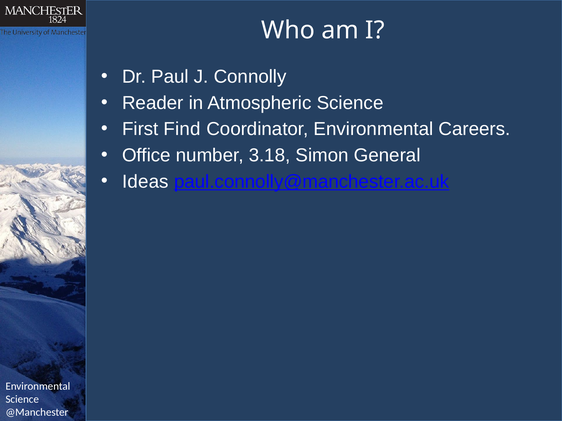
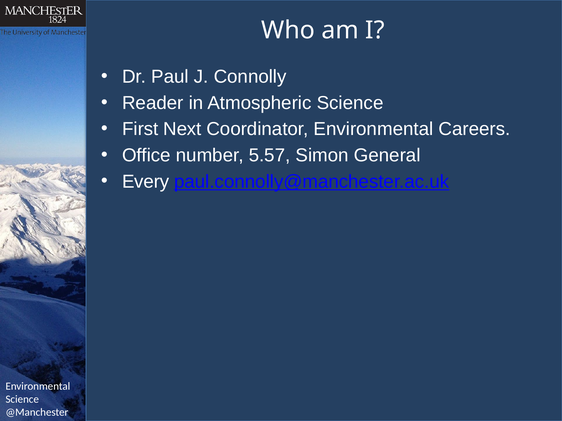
Find: Find -> Next (182, 129)
3.18: 3.18 -> 5.57 (270, 156)
Ideas: Ideas -> Every (146, 182)
